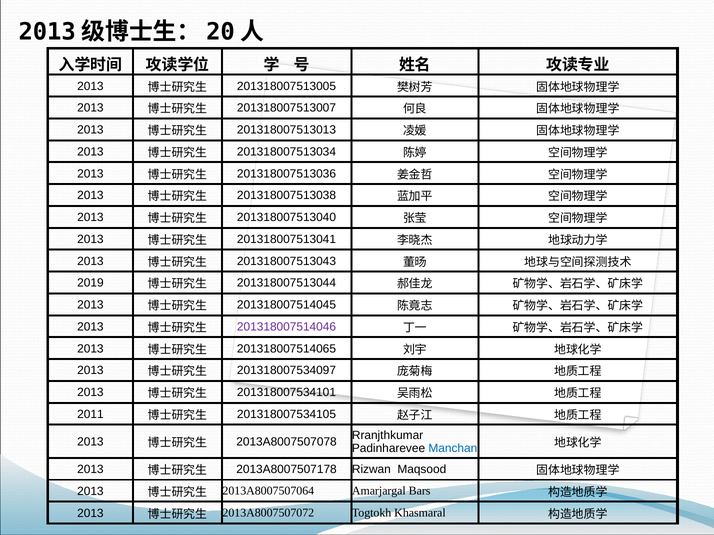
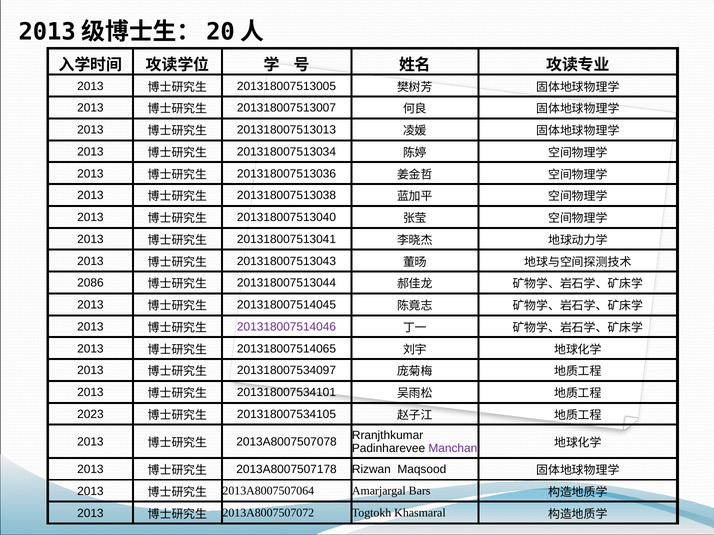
2019: 2019 -> 2086 (90, 283)
2011: 2011 -> 2023 (90, 415)
Manchan colour: blue -> purple (453, 449)
